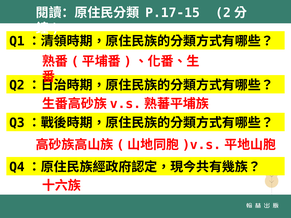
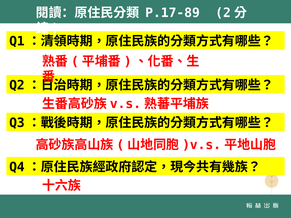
P.17-15: P.17-15 -> P.17-89 (173, 13)
